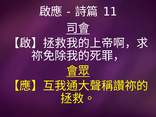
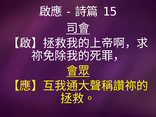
11: 11 -> 15 (110, 12)
